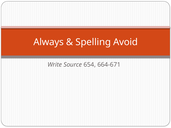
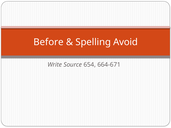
Always: Always -> Before (49, 42)
